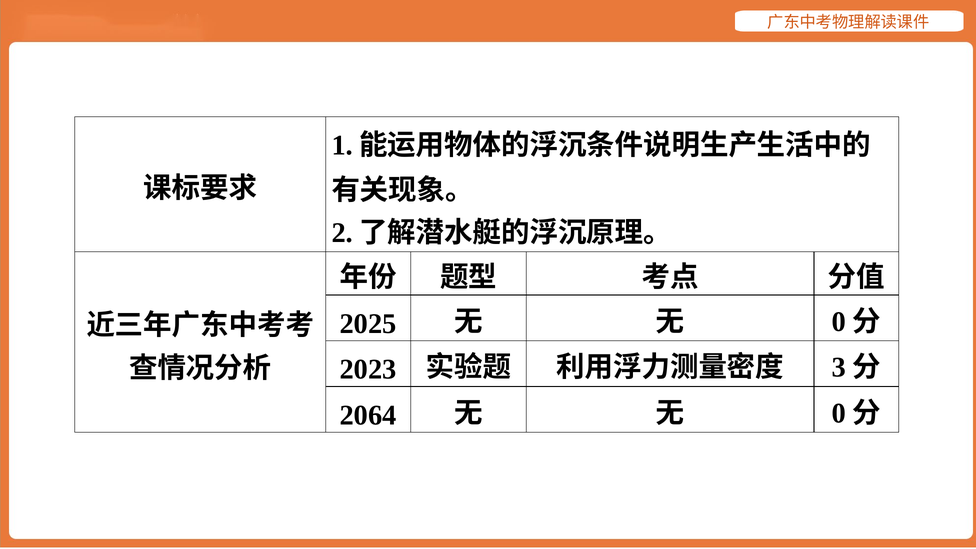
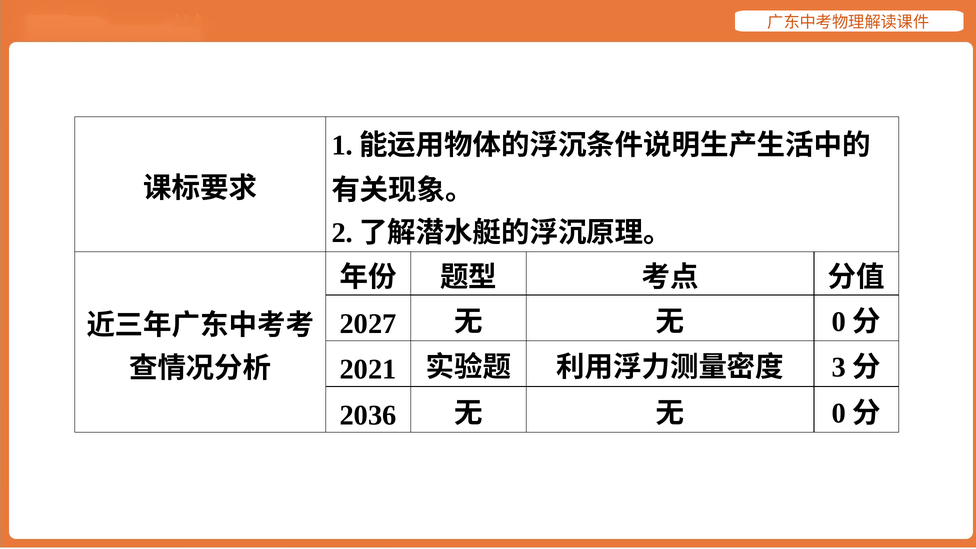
2025: 2025 -> 2027 (368, 324)
2023: 2023 -> 2021 (368, 369)
2064: 2064 -> 2036 (368, 415)
